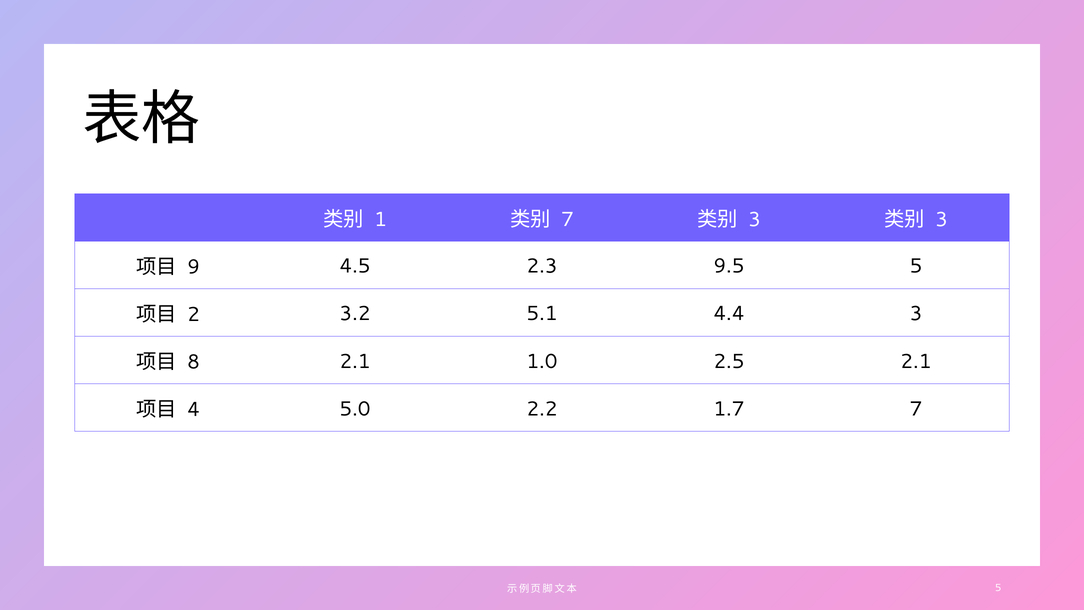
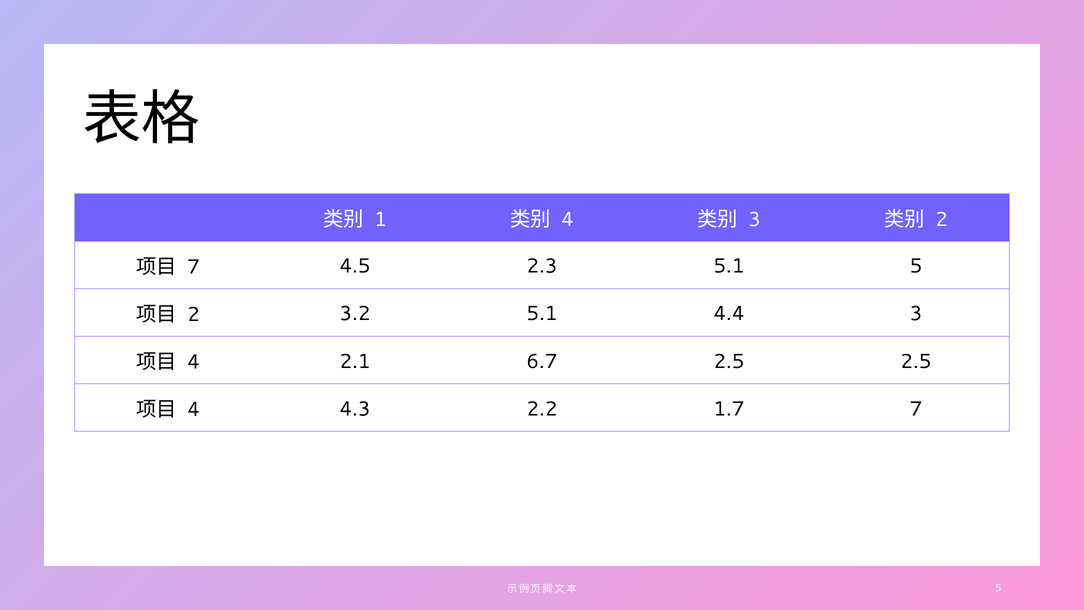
7: 7 -> 4 (568, 219)
3: 3 -> 2 (941, 219)
9: 9 -> 7 (194, 267)
2.3 9.5: 9.5 -> 5.1 (729, 266)
8: 8 -> 4 (194, 362)
1.0: 1.0 -> 6.7 (542, 361)
2.5 2.1: 2.1 -> 2.5 (916, 361)
5.0: 5.0 -> 4.3 (355, 409)
